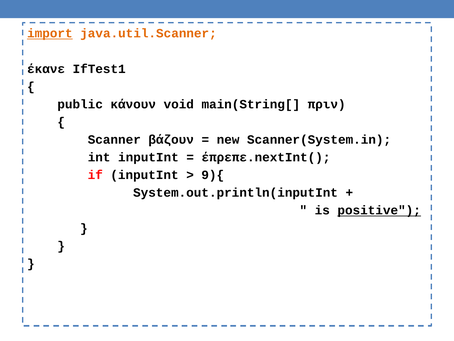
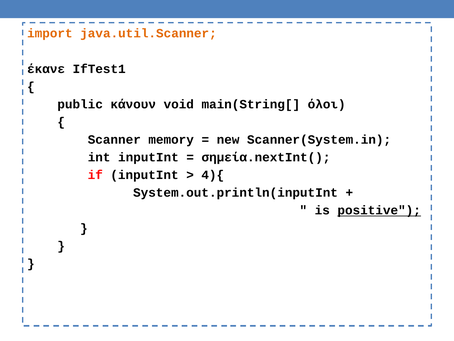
import underline: present -> none (50, 33)
πριν: πριν -> όλοι (327, 104)
βάζουν: βάζουν -> memory (171, 139)
έπρεπε.nextInt(: έπρεπε.nextInt( -> σημεία.nextInt( (266, 157)
9){: 9){ -> 4){ (213, 175)
